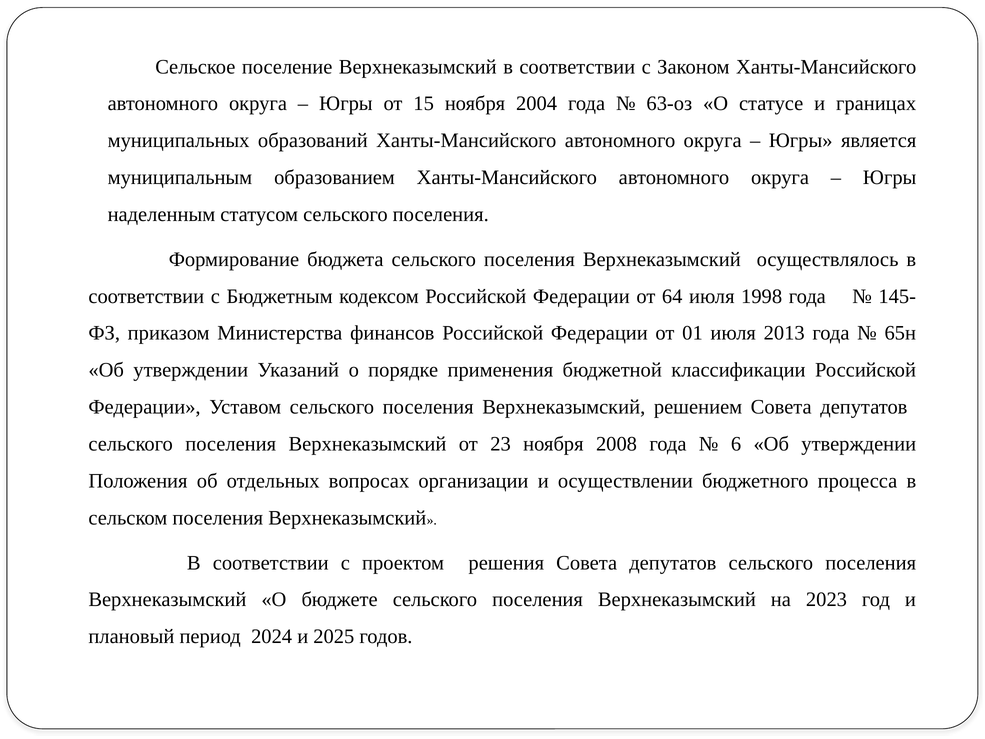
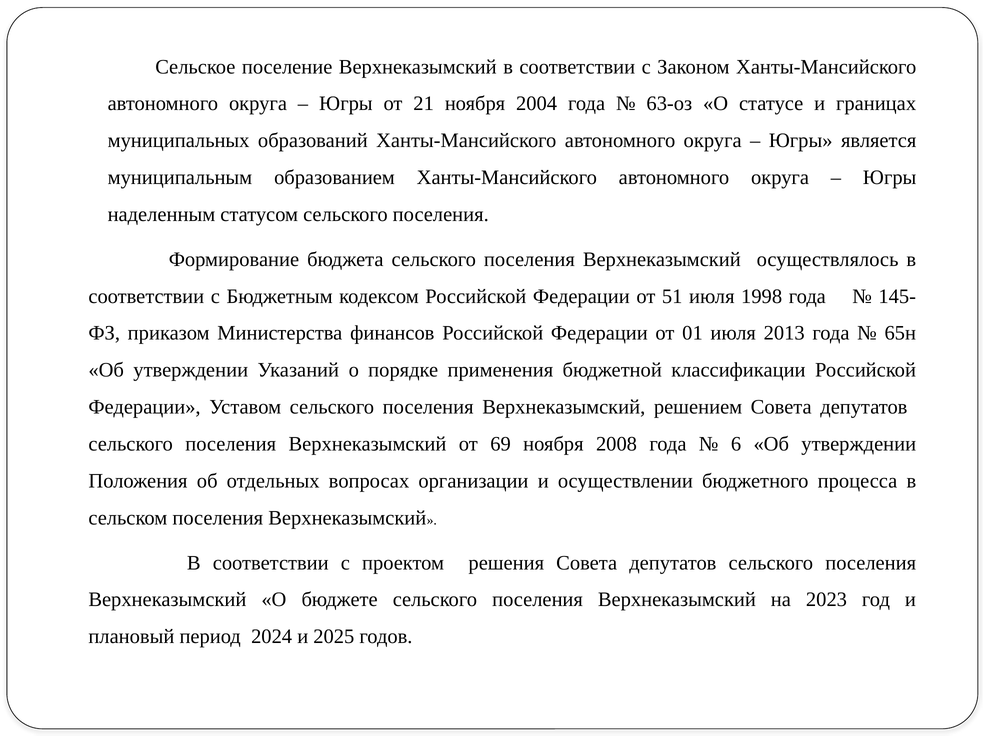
15: 15 -> 21 (424, 104)
64: 64 -> 51 (672, 296)
23: 23 -> 69 (501, 444)
